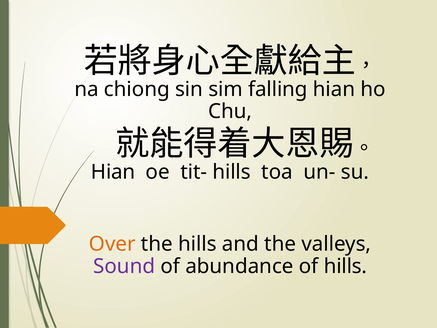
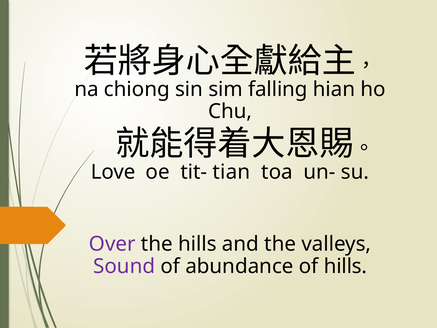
Hian: Hian -> Love (113, 172)
tit- hills: hills -> tian (231, 172)
Over colour: orange -> purple (112, 244)
